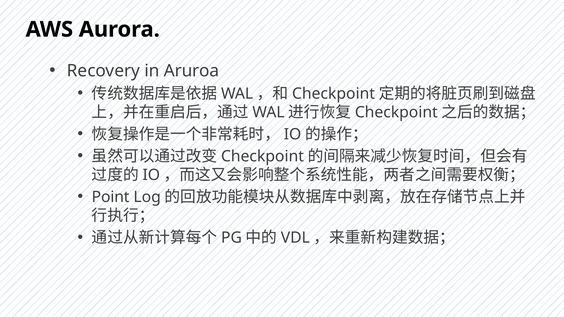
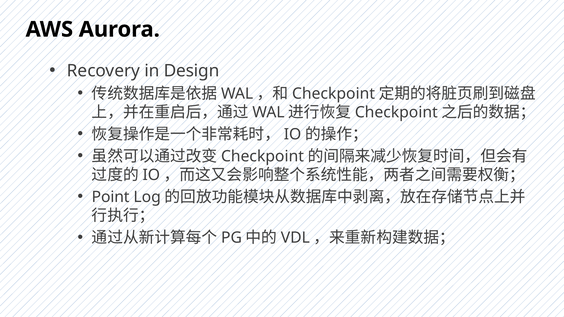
Aruroa: Aruroa -> Design (192, 71)
